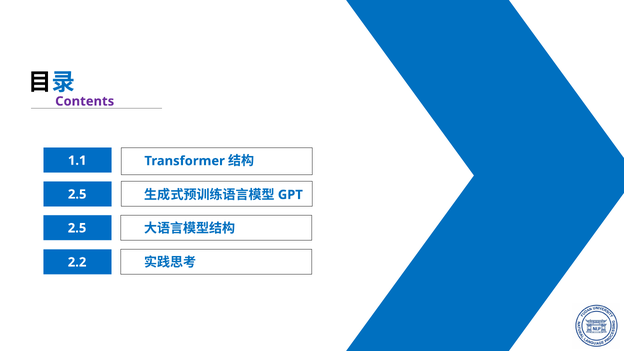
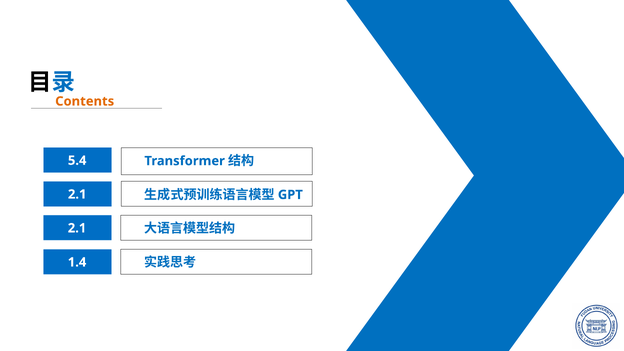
Contents colour: purple -> orange (85, 101)
1.1: 1.1 -> 5.4 (77, 161)
2.5: 2.5 -> 2.1 (77, 194)
2.5: 2.5 -> 2.1 (77, 228)
2.2: 2.2 -> 1.4 (77, 262)
